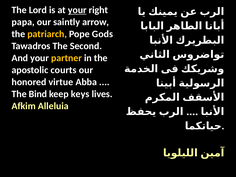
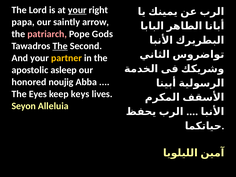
patriarch colour: yellow -> pink (47, 34)
The underline: none -> present (60, 46)
courts: courts -> asleep (64, 70)
virtue: virtue -> noujig (61, 82)
Bind: Bind -> Eyes (38, 94)
Afkim: Afkim -> Seyon (24, 106)
